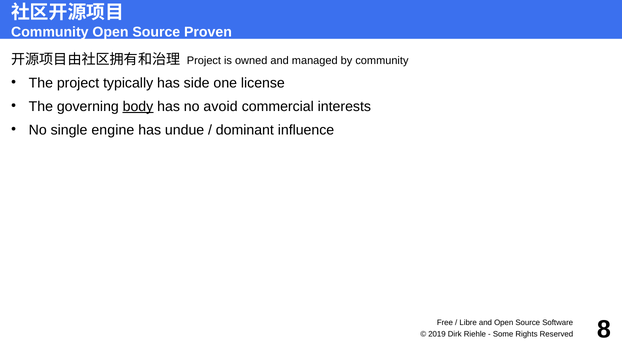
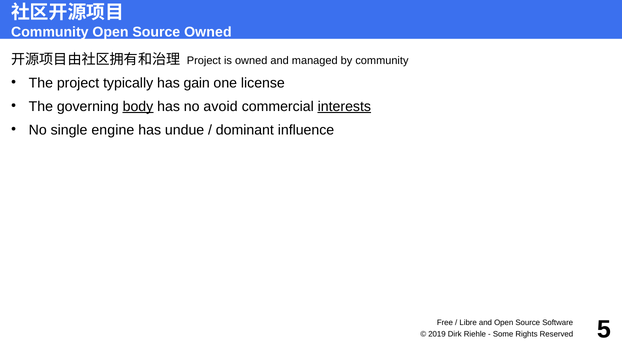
Source Proven: Proven -> Owned (208, 32)
side: side -> gain (197, 83)
interests underline: none -> present (344, 107)
8: 8 -> 5 (604, 329)
